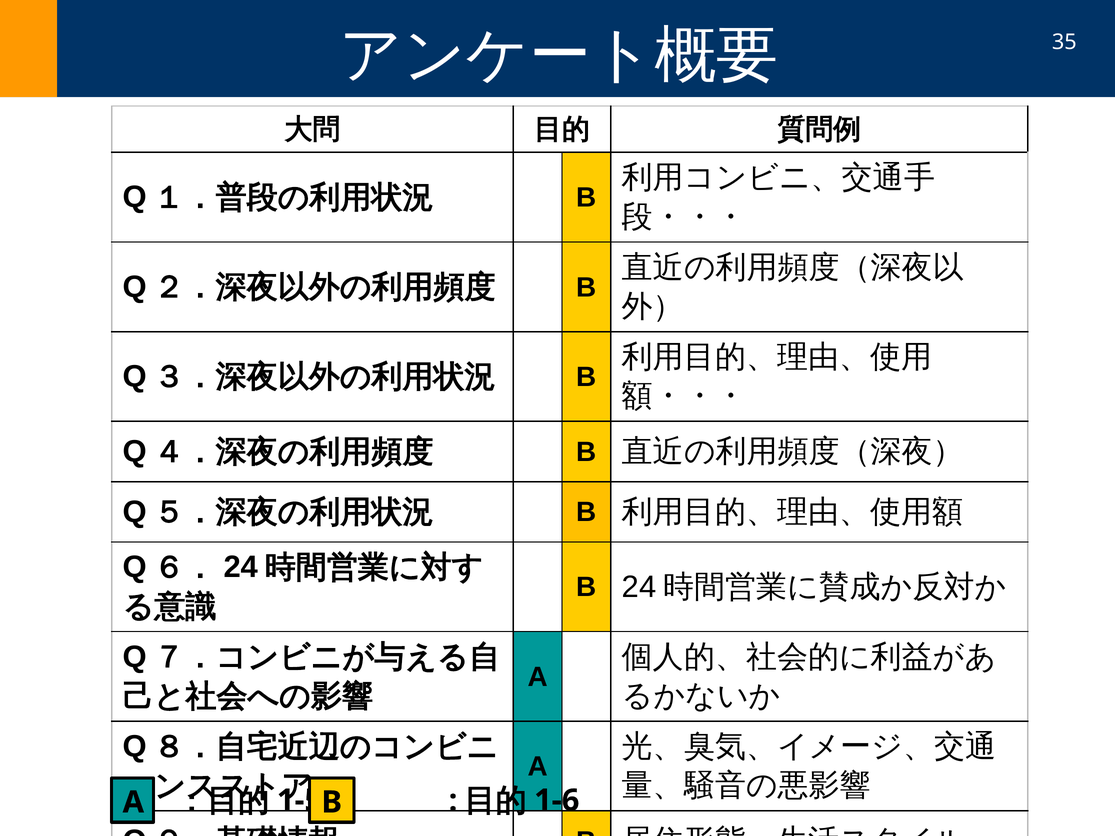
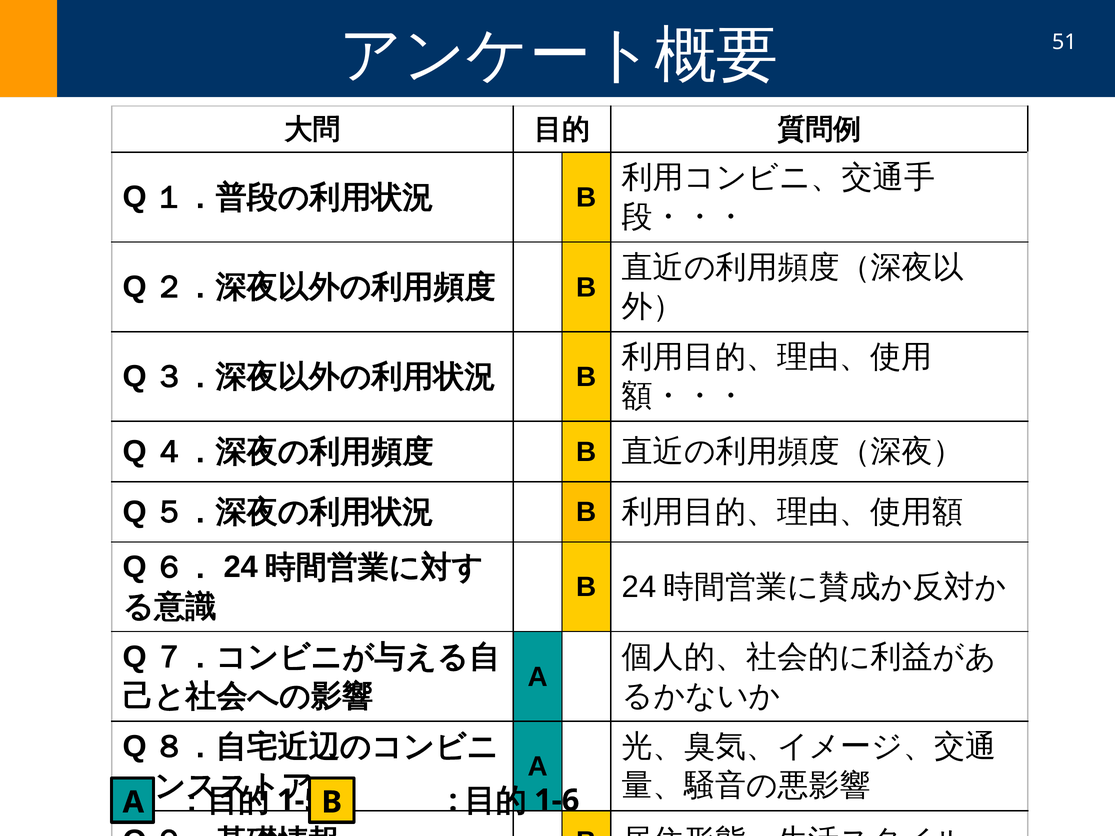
35: 35 -> 51 (1064, 42)
